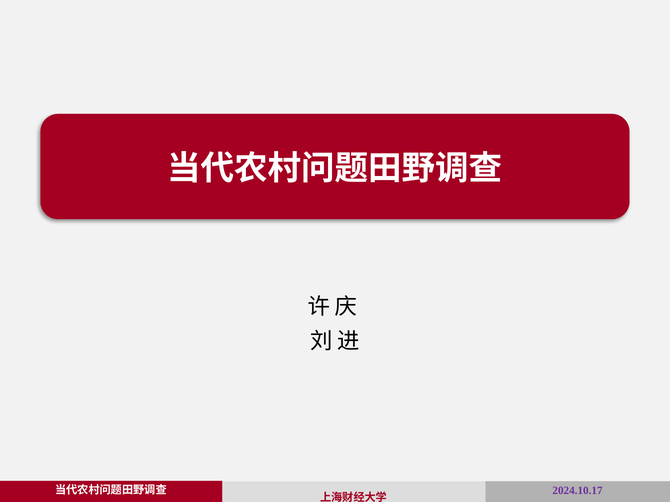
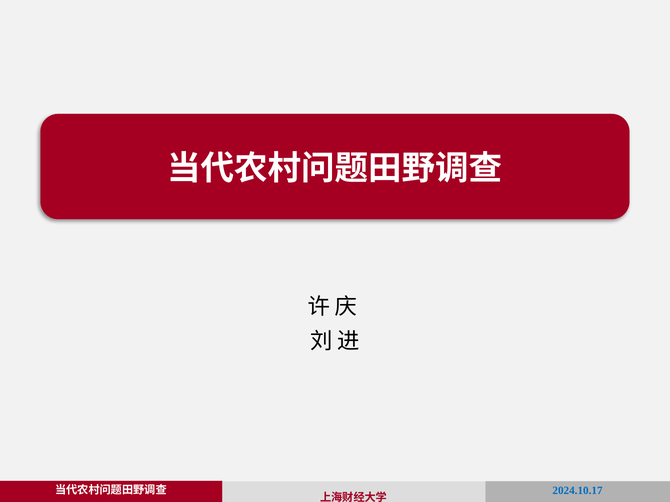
2024.10.17 colour: purple -> blue (578, 491)
